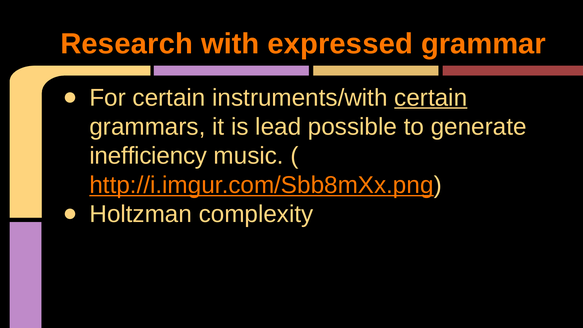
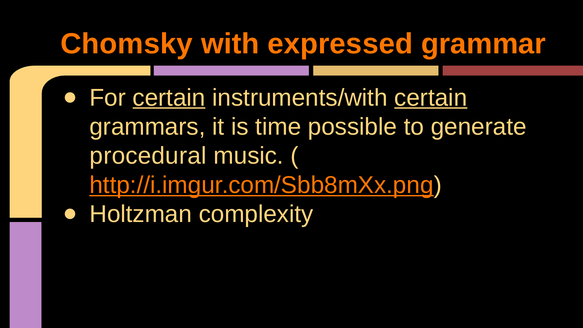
Research: Research -> Chomsky (127, 44)
certain underline: none -> present (169, 98)
lead: lead -> time (278, 127)
inefficiency: inefficiency -> procedural (148, 156)
